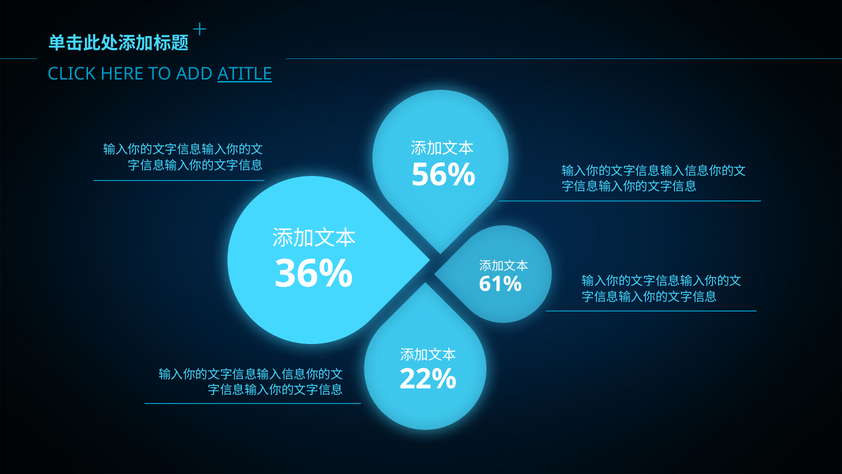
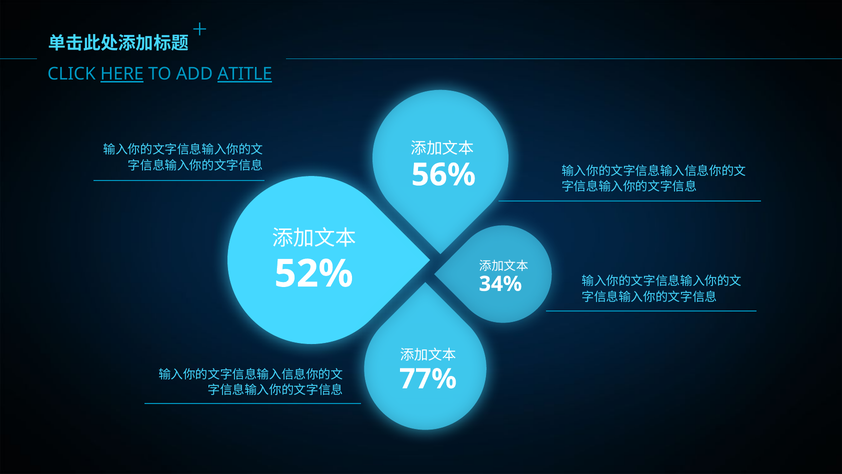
HERE underline: none -> present (122, 74)
36%: 36% -> 52% (314, 274)
61%: 61% -> 34% (500, 284)
22%: 22% -> 77% (428, 379)
